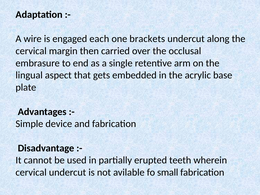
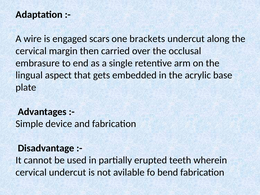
each: each -> scars (99, 39)
small: small -> bend (168, 172)
